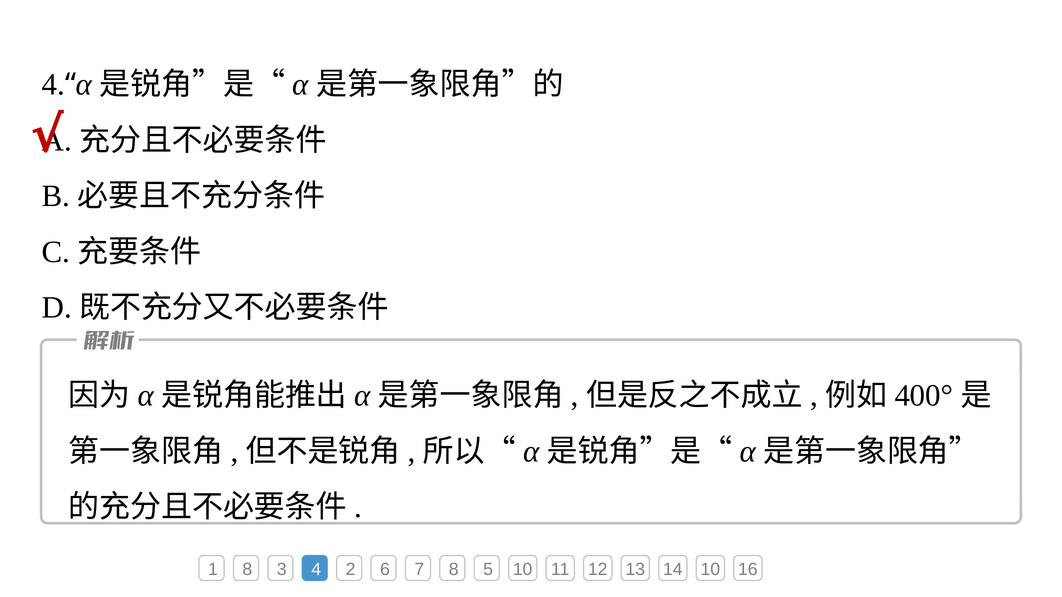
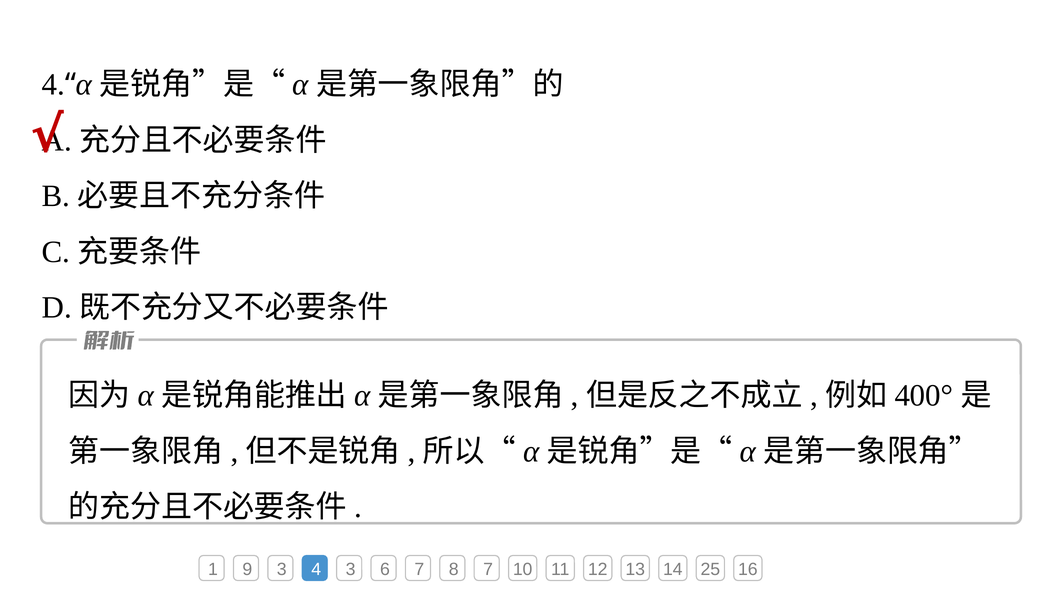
1 8: 8 -> 9 (247, 570)
4 2: 2 -> 3 (351, 570)
8 5: 5 -> 7 (488, 570)
14 10: 10 -> 25 (710, 570)
